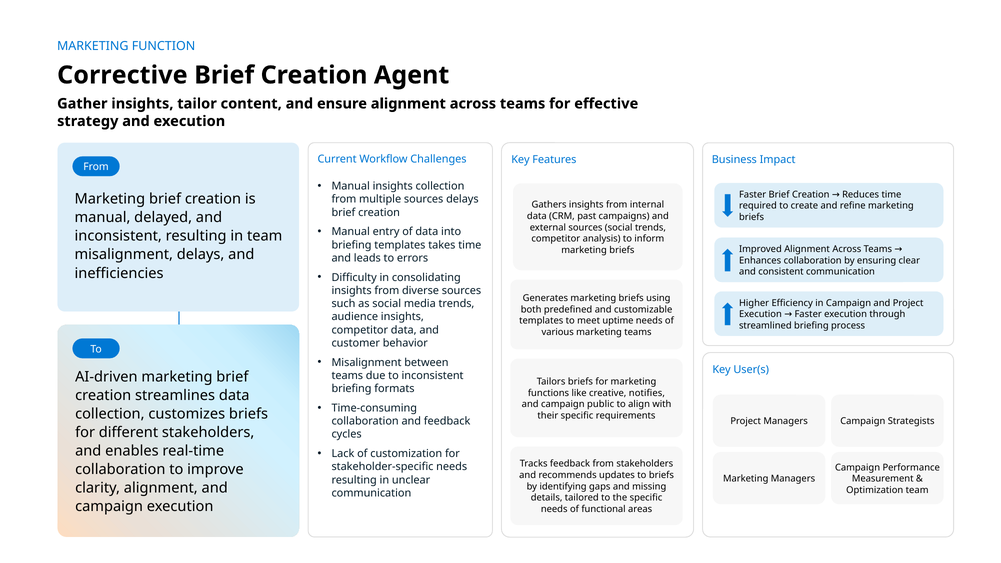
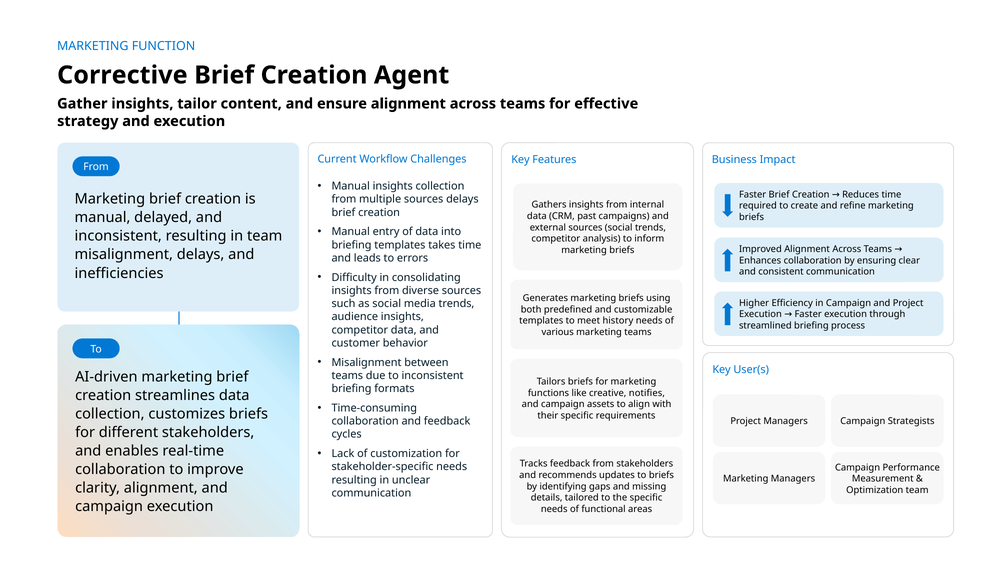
uptime: uptime -> history (618, 321)
public: public -> assets (601, 404)
